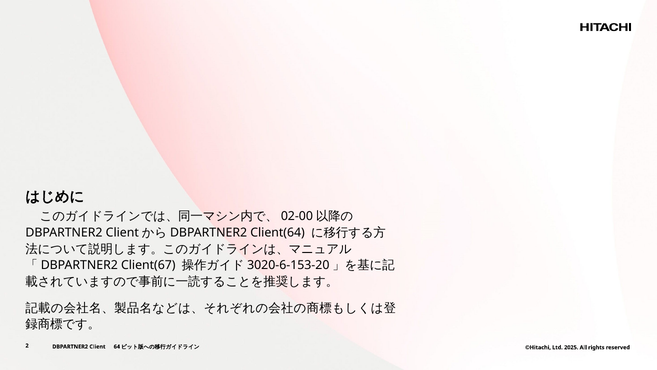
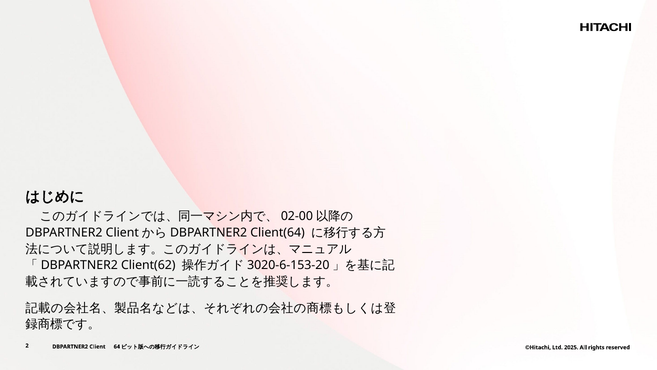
Client(67: Client(67 -> Client(62 (148, 265)
